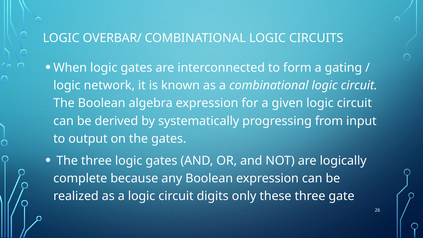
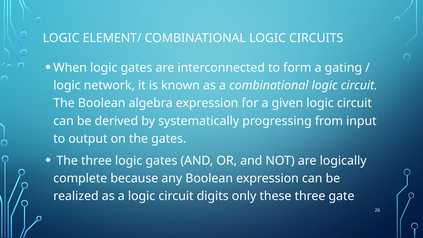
OVERBAR/: OVERBAR/ -> ELEMENT/ (112, 38)
